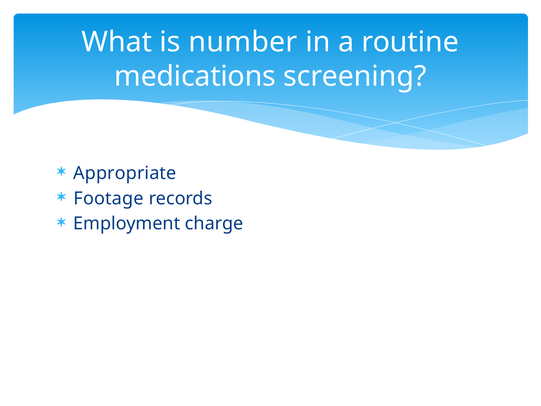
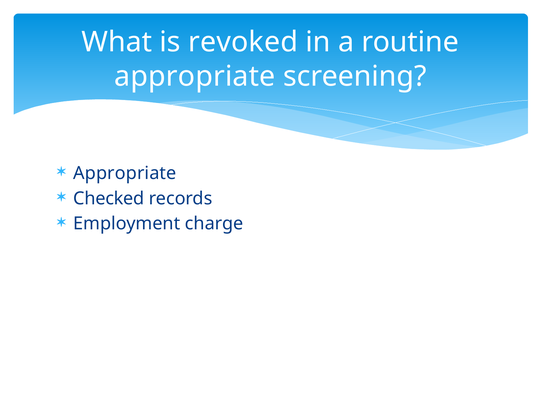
number: number -> revoked (243, 42)
medications: medications -> appropriate (195, 76)
Footage: Footage -> Checked (109, 198)
